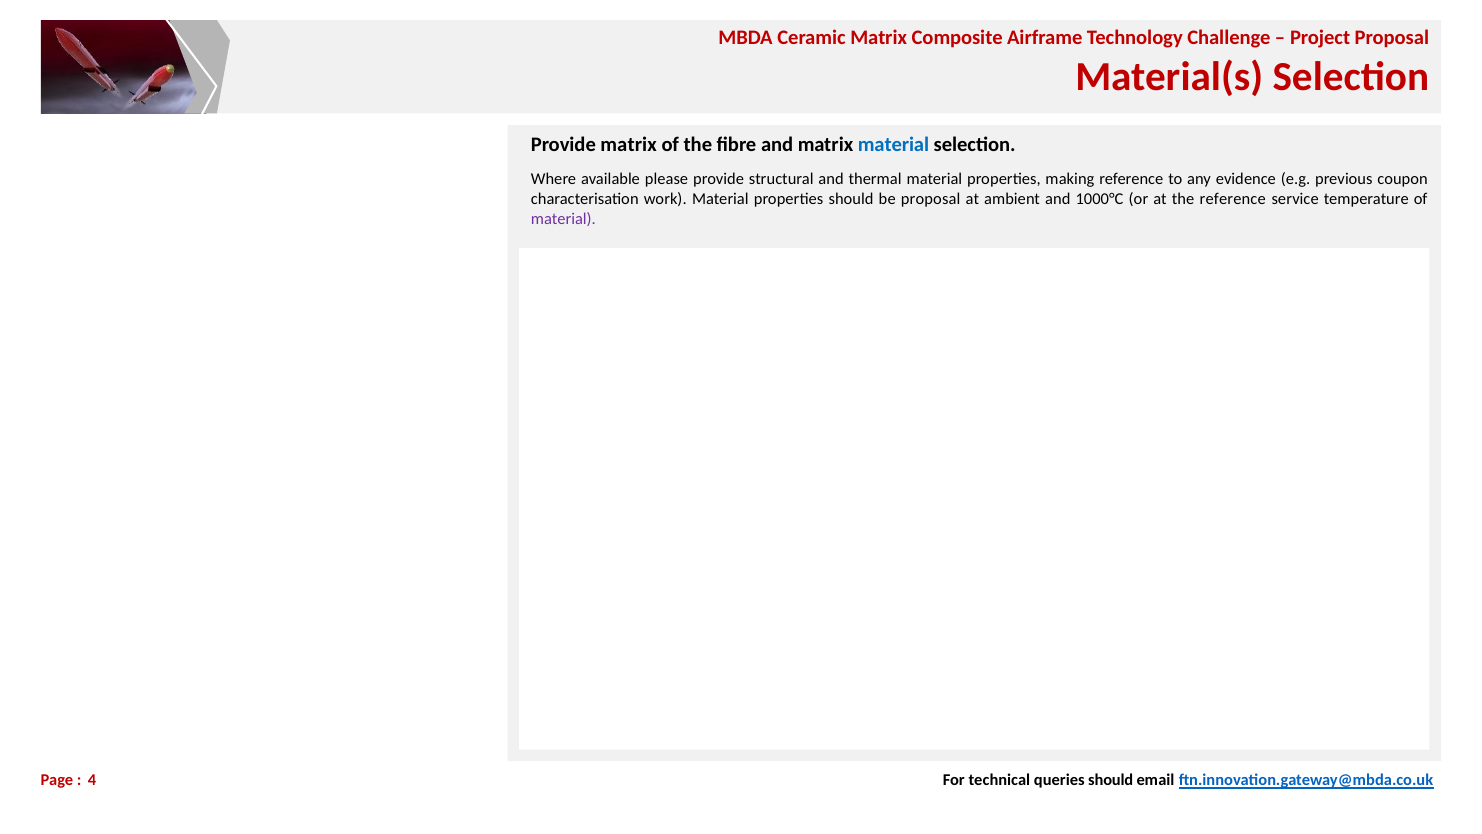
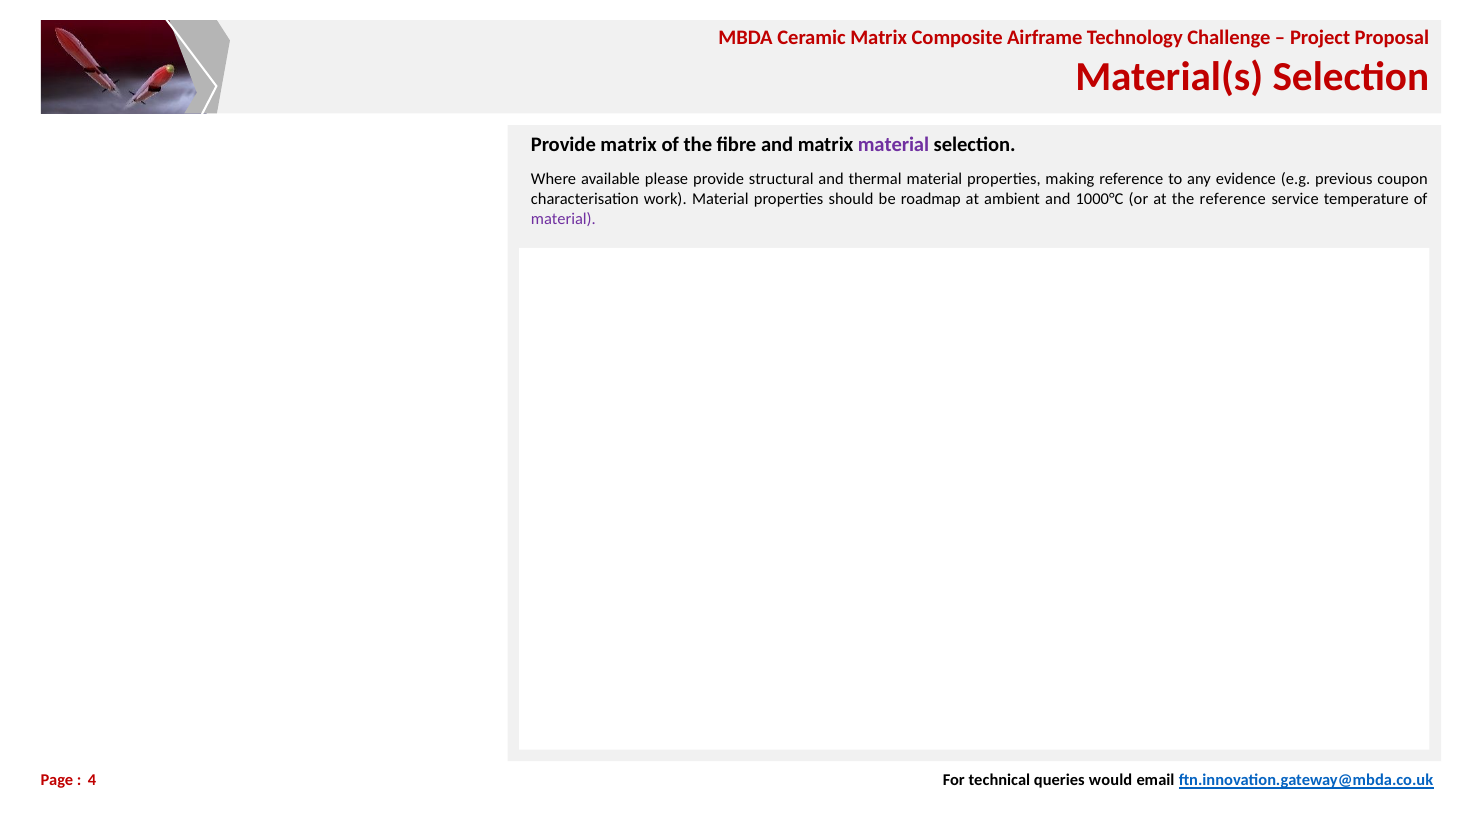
material colour: blue -> purple (893, 145)
be proposal: proposal -> roadmap (931, 199)
should: should -> would (1111, 780)
